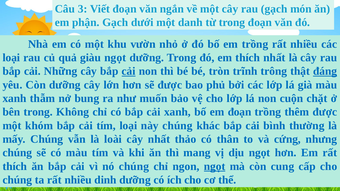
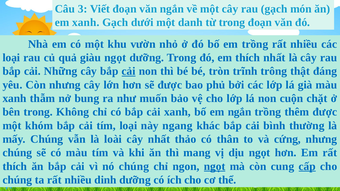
em phận: phận -> xanh (86, 22)
đáng underline: present -> none (325, 71)
Còn dưỡng: dưỡng -> nhưng (65, 85)
em đoạn: đoạn -> ngắn (240, 112)
này chúng: chúng -> ngang (178, 126)
cấp underline: none -> present (307, 167)
